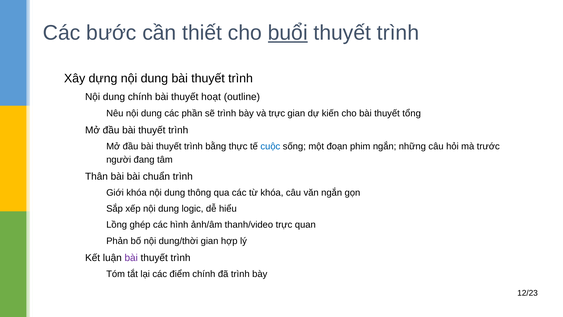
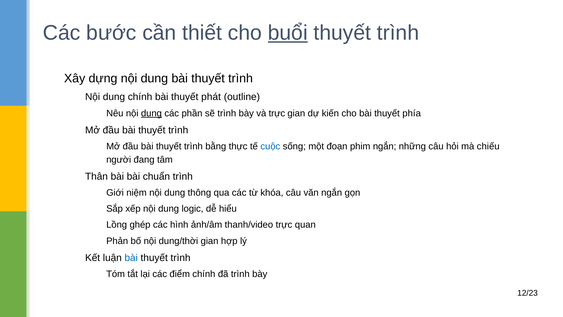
hoạt: hoạt -> phát (211, 97)
dung underline: none -> present (151, 113)
tổng: tổng -> phía (412, 113)
trước: trước -> chiếu (488, 146)
Giới khóa: khóa -> niệm (137, 193)
bài colour: purple -> blue (131, 258)
